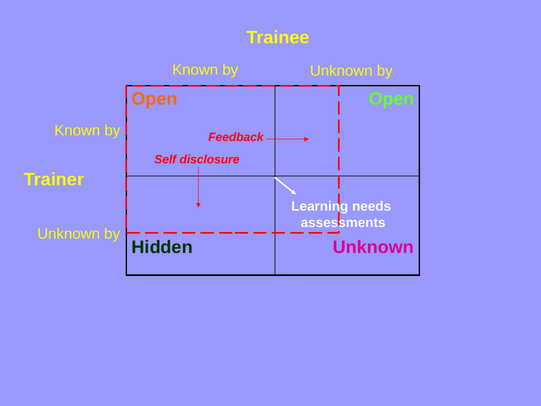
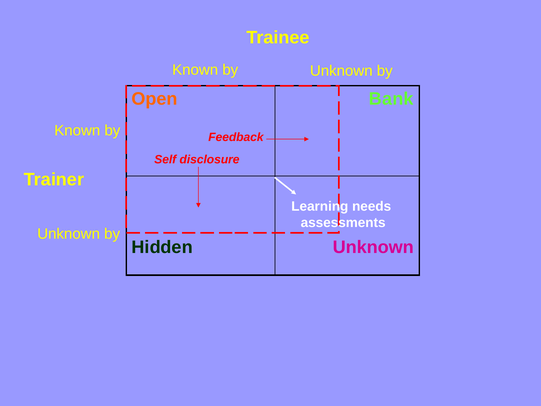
Open Open: Open -> Bank (391, 99)
